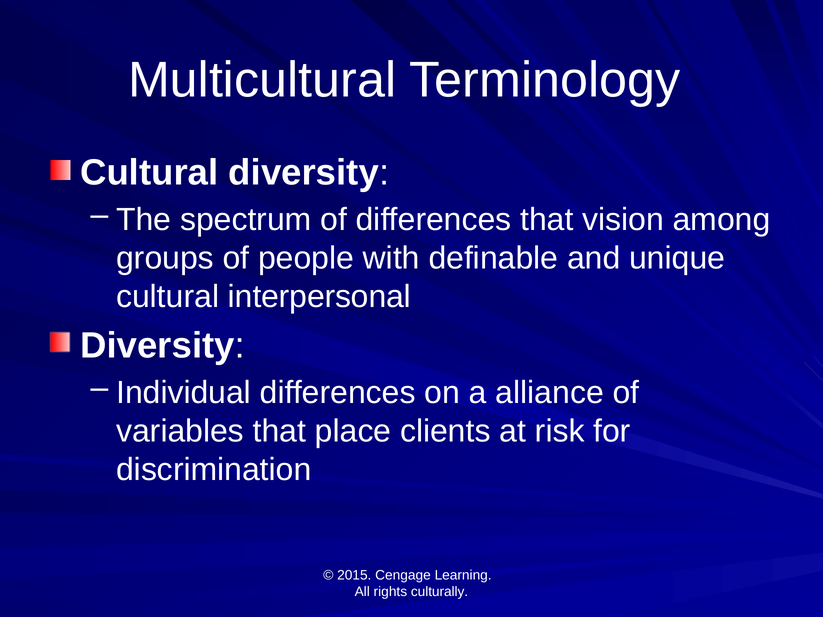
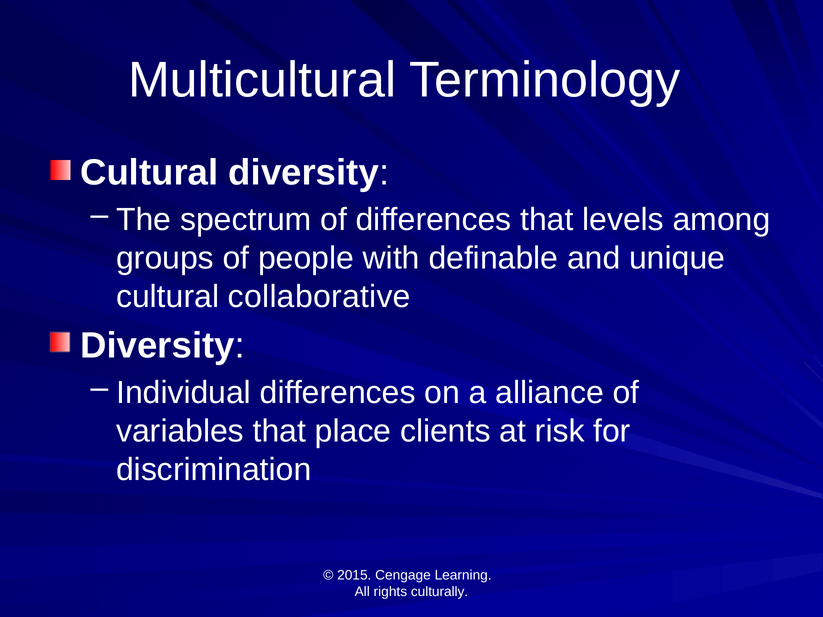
vision: vision -> levels (623, 220)
interpersonal: interpersonal -> collaborative (319, 297)
